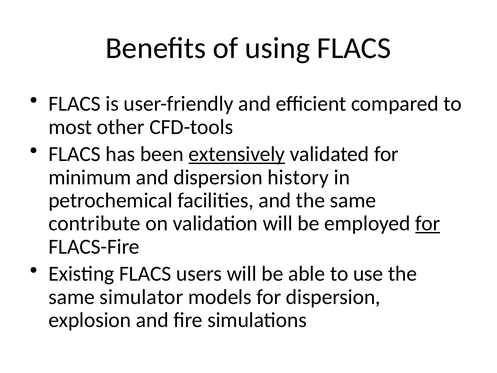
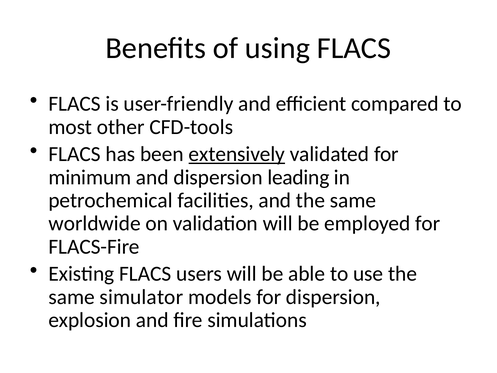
history: history -> leading (298, 177)
contribute: contribute -> worldwide (95, 223)
for underline: present -> none (428, 223)
